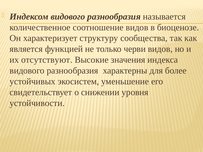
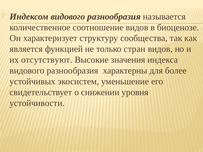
черви: черви -> стран (135, 49)
